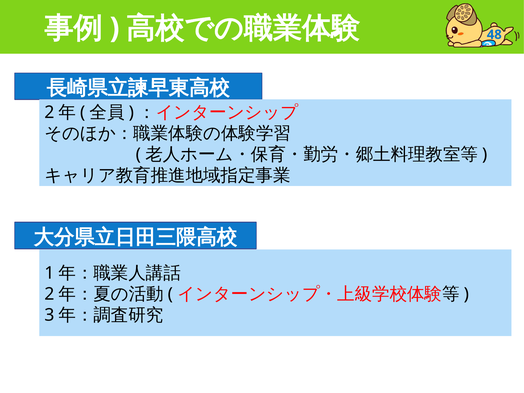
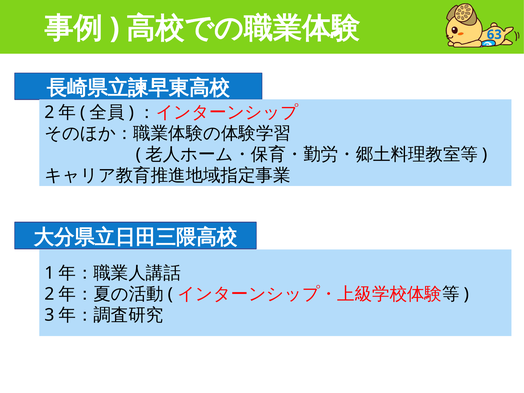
48: 48 -> 63 (494, 35)
